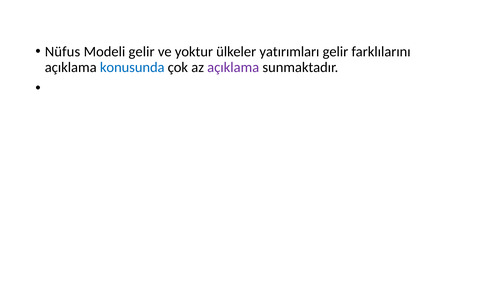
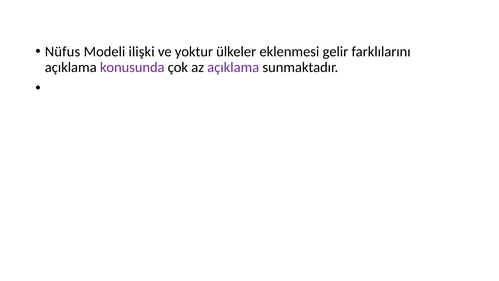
Modeli gelir: gelir -> ilişki (142, 52)
yatırımları: yatırımları -> eklenmesi (289, 52)
konusunda colour: blue -> purple (132, 67)
